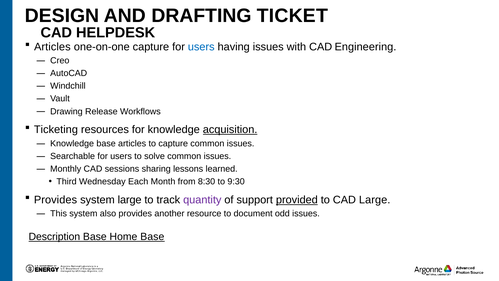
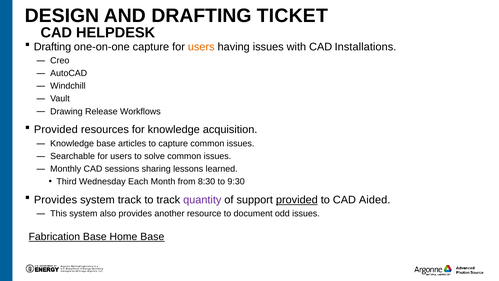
Articles: Articles -> Drafting (52, 47)
users colour: blue -> orange (201, 47)
Engineering: Engineering -> Installations (365, 47)
Ticketing: Ticketing -> Provided (56, 130)
acquisition underline: present -> none (230, 130)
system large: large -> track (130, 200)
CAD Large: Large -> Aided (375, 200)
Description: Description -> Fabrication (54, 236)
